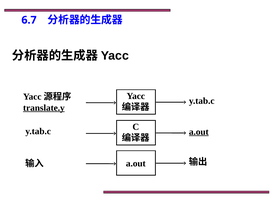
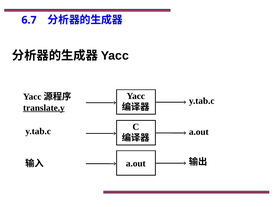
a.out underline: present -> none (199, 132)
